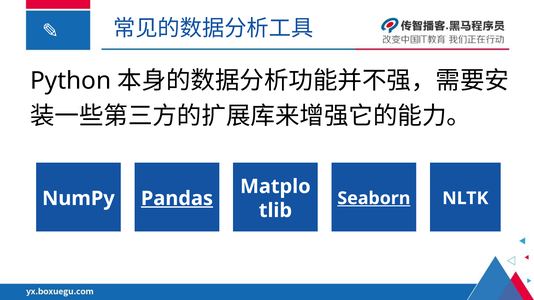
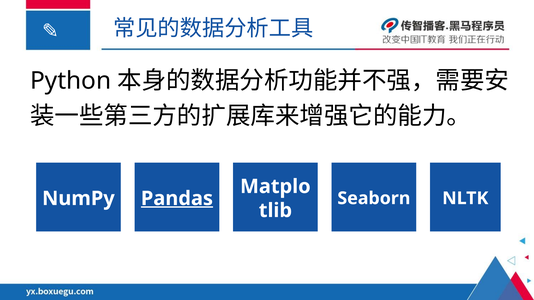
Seaborn underline: present -> none (374, 199)
